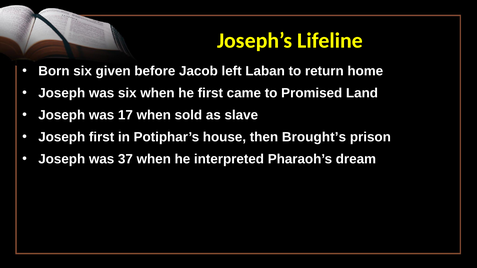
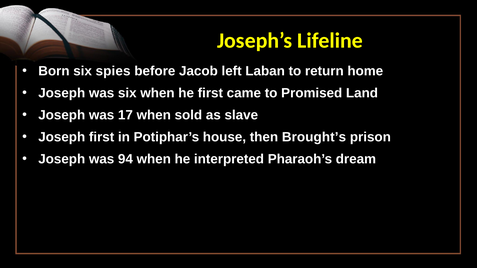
given: given -> spies (113, 71)
37: 37 -> 94 (125, 159)
